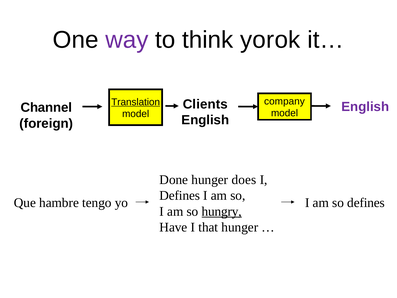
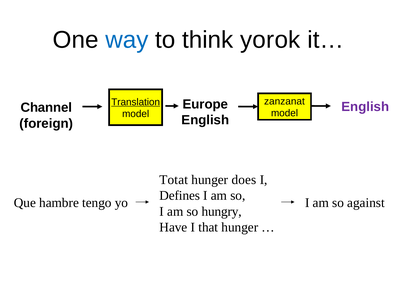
way colour: purple -> blue (127, 40)
company: company -> zanzanat (284, 101)
Clients: Clients -> Europe (205, 104)
Done: Done -> Totat (174, 180)
so defines: defines -> against (366, 203)
hungry underline: present -> none (222, 211)
